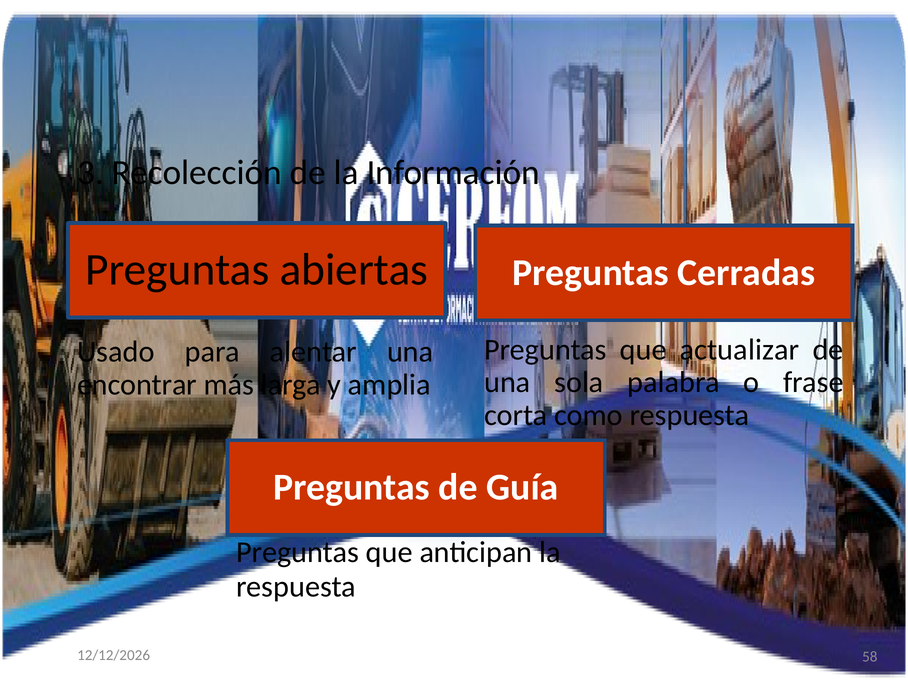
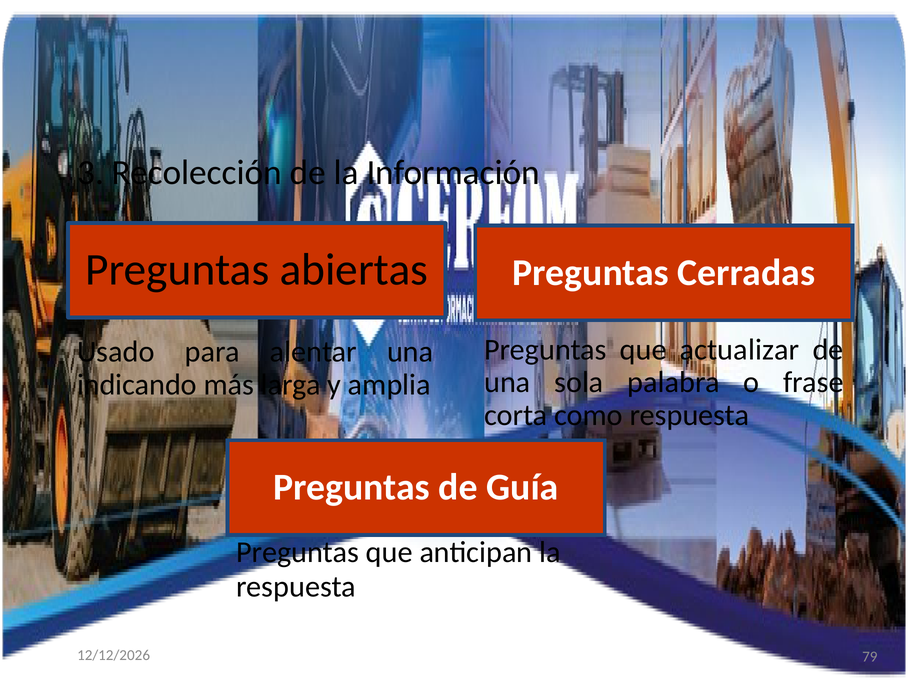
encontrar: encontrar -> indicando (137, 385)
58: 58 -> 79 (870, 657)
